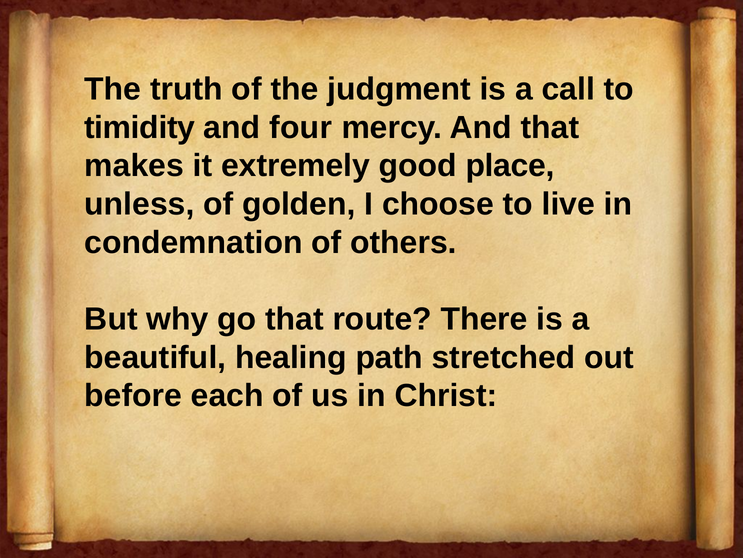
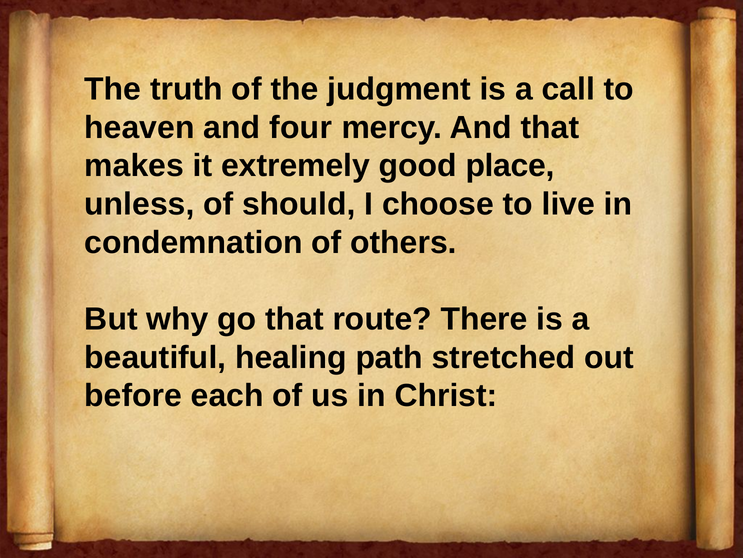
timidity: timidity -> heaven (139, 127)
golden: golden -> should (299, 204)
